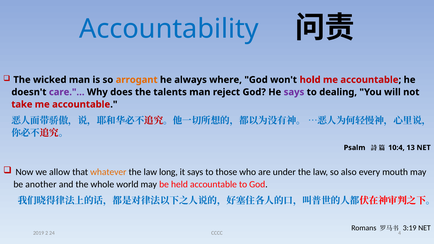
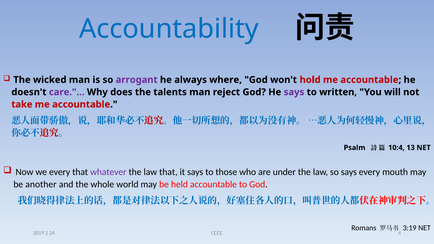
arrogant colour: orange -> purple (137, 80)
dealing: dealing -> written (338, 92)
we allow: allow -> every (60, 172)
whatever colour: orange -> purple (108, 172)
law long: long -> that (168, 172)
so also: also -> says (349, 172)
